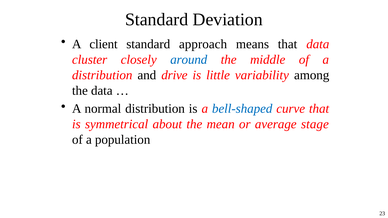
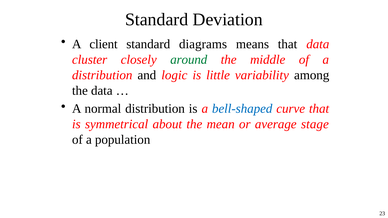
approach: approach -> diagrams (203, 44)
around colour: blue -> green (189, 60)
drive: drive -> logic (174, 75)
